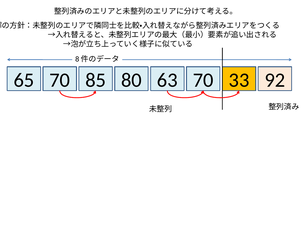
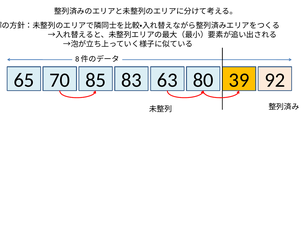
80: 80 -> 83 (131, 80)
63 70: 70 -> 80 (203, 80)
33: 33 -> 39 (239, 80)
